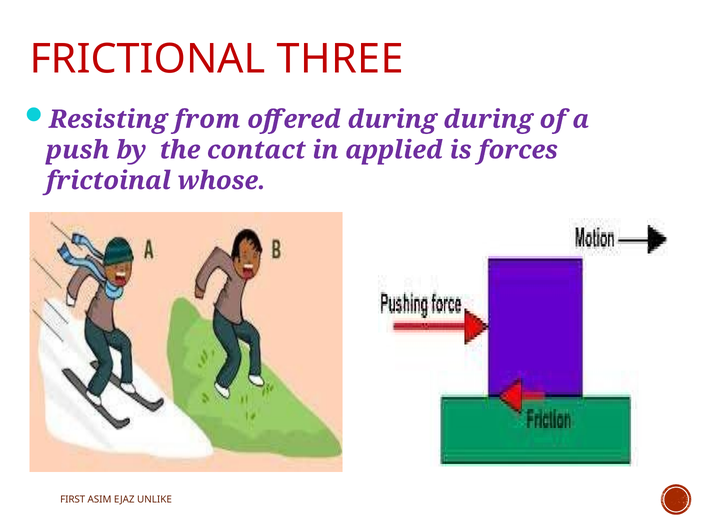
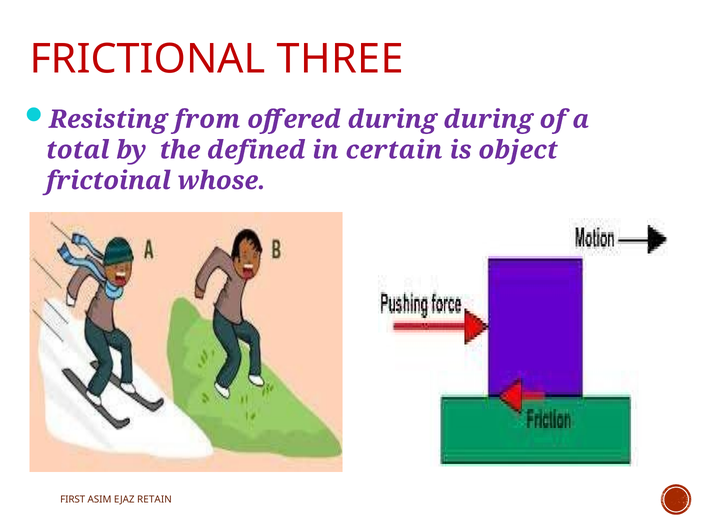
push: push -> total (78, 150)
contact: contact -> defined (256, 150)
applied: applied -> certain (394, 150)
forces: forces -> object (518, 150)
UNLIKE: UNLIKE -> RETAIN (154, 500)
